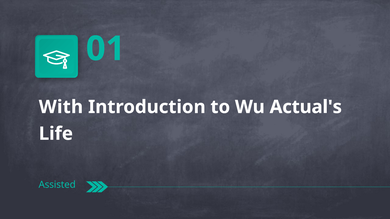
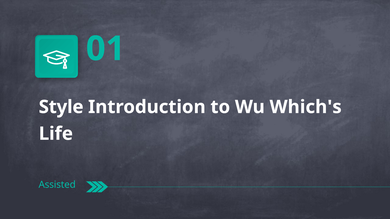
With: With -> Style (61, 107)
Actual's: Actual's -> Which's (306, 107)
